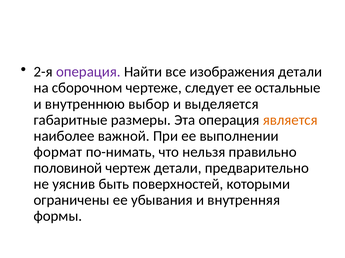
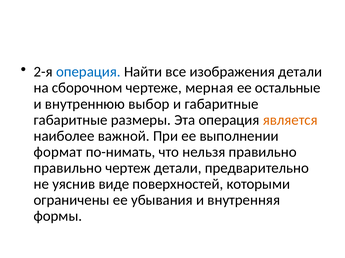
операция colour: purple -> blue (88, 72)
следует: следует -> мерная (209, 88)
и выделяется: выделяется -> габаритные (222, 104)
половиной: половиной -> правильно (68, 168)
быть: быть -> виде (114, 184)
